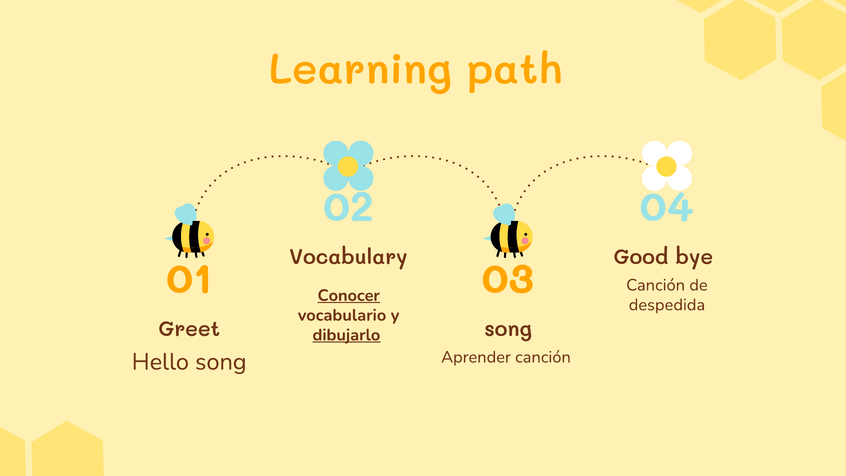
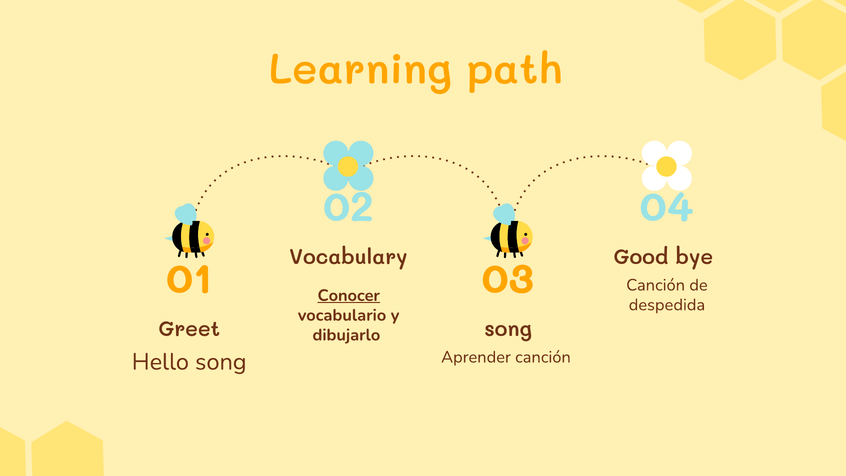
dibujarlo underline: present -> none (346, 335)
